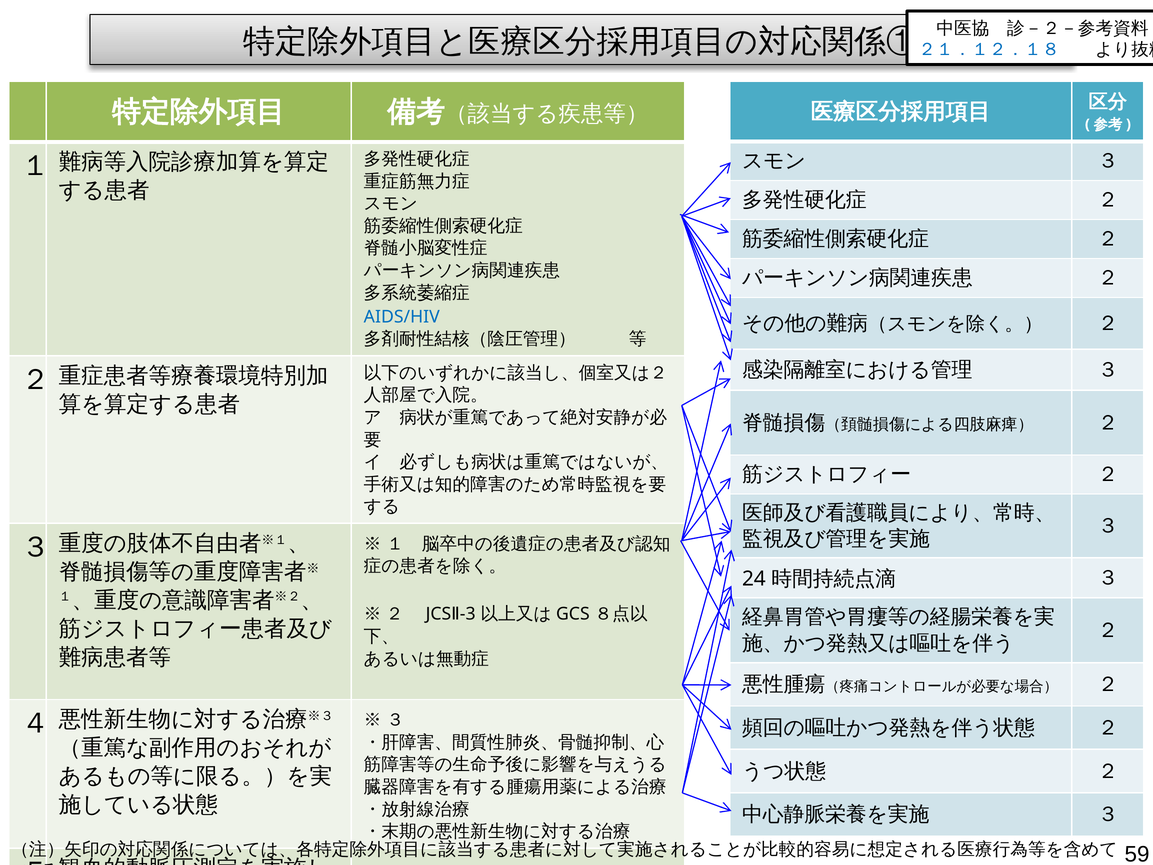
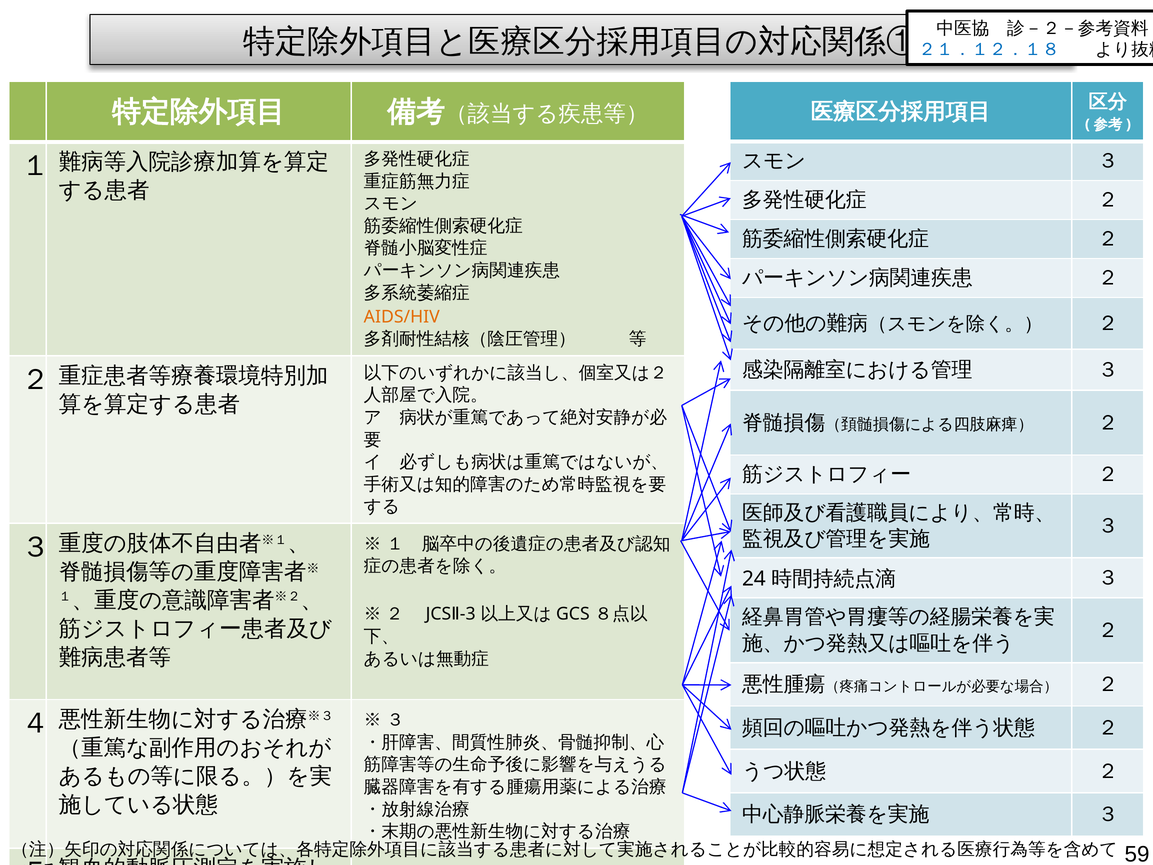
AIDS/HIV colour: blue -> orange (402, 317)
